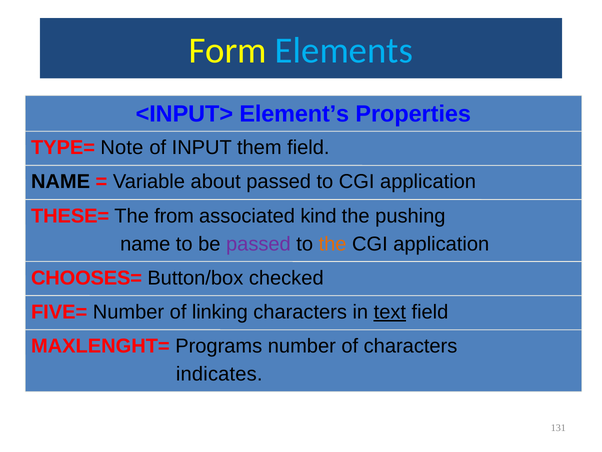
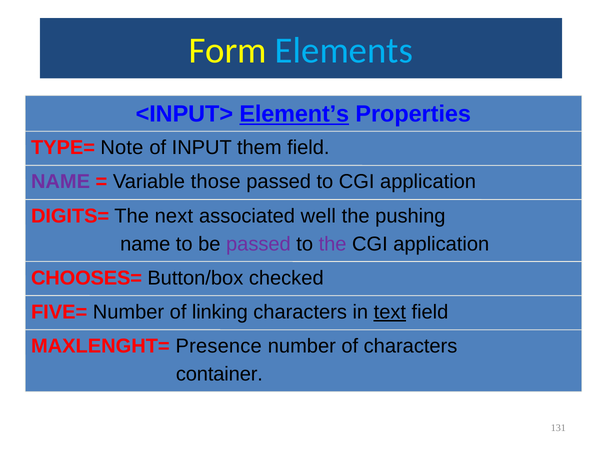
Element’s underline: none -> present (294, 114)
NAME colour: black -> purple (61, 182)
about: about -> those (216, 182)
THESE=: THESE= -> DIGITS= (70, 216)
from: from -> next (174, 216)
kind: kind -> well (318, 216)
the colour: orange -> purple (333, 244)
Programs: Programs -> Presence (219, 346)
indicates: indicates -> container (219, 374)
